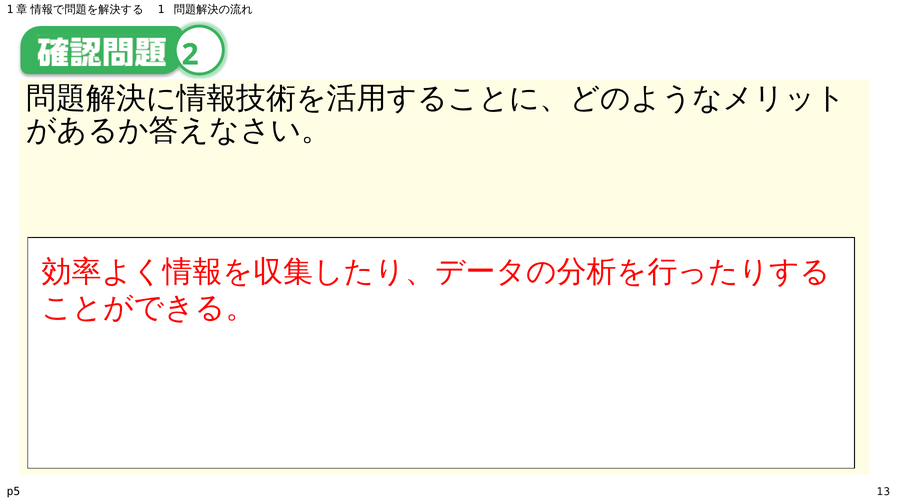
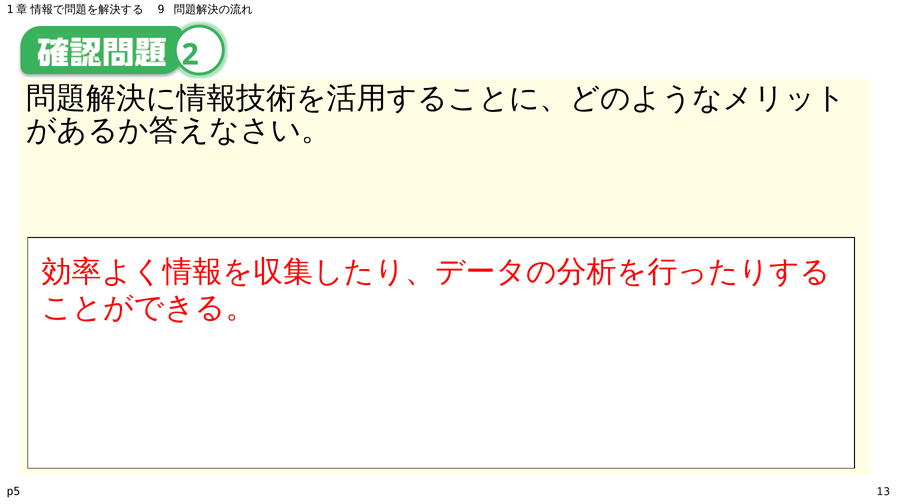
1: 1 -> 9 (161, 9)
